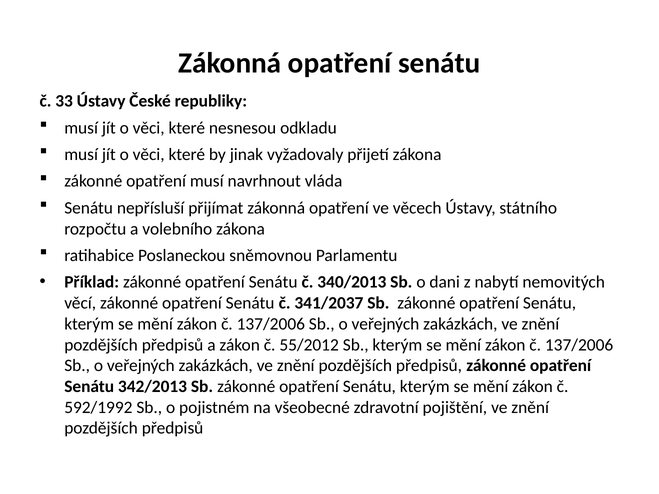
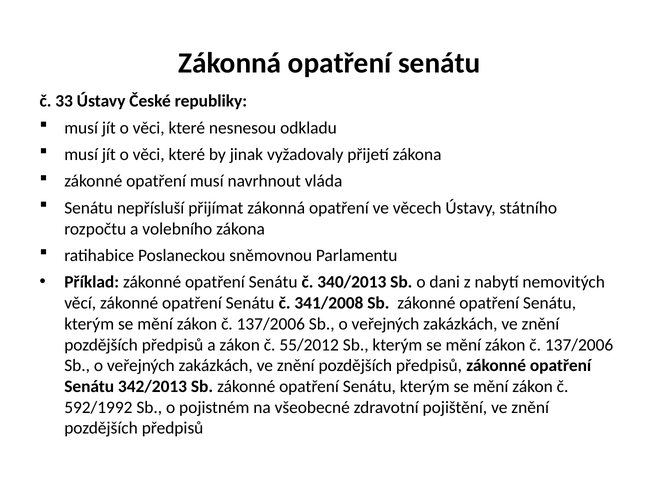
341/2037: 341/2037 -> 341/2008 (329, 303)
